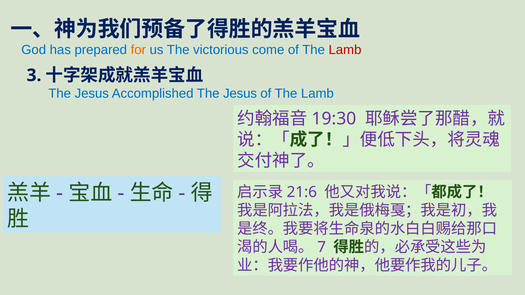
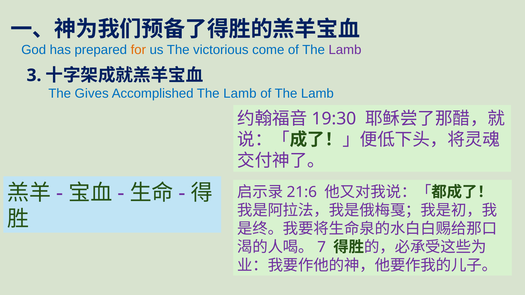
Lamb colour: red -> purple (345, 50)
Jesus: Jesus -> Gives (92, 93)
Accomplished The Jesus: Jesus -> Lamb (240, 93)
